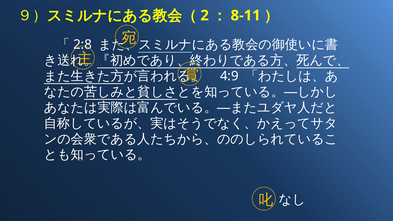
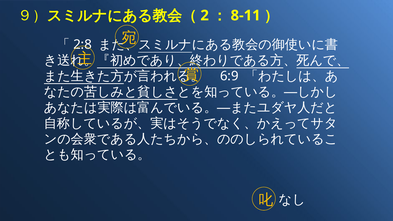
4:9: 4:9 -> 6:9 (229, 76)
